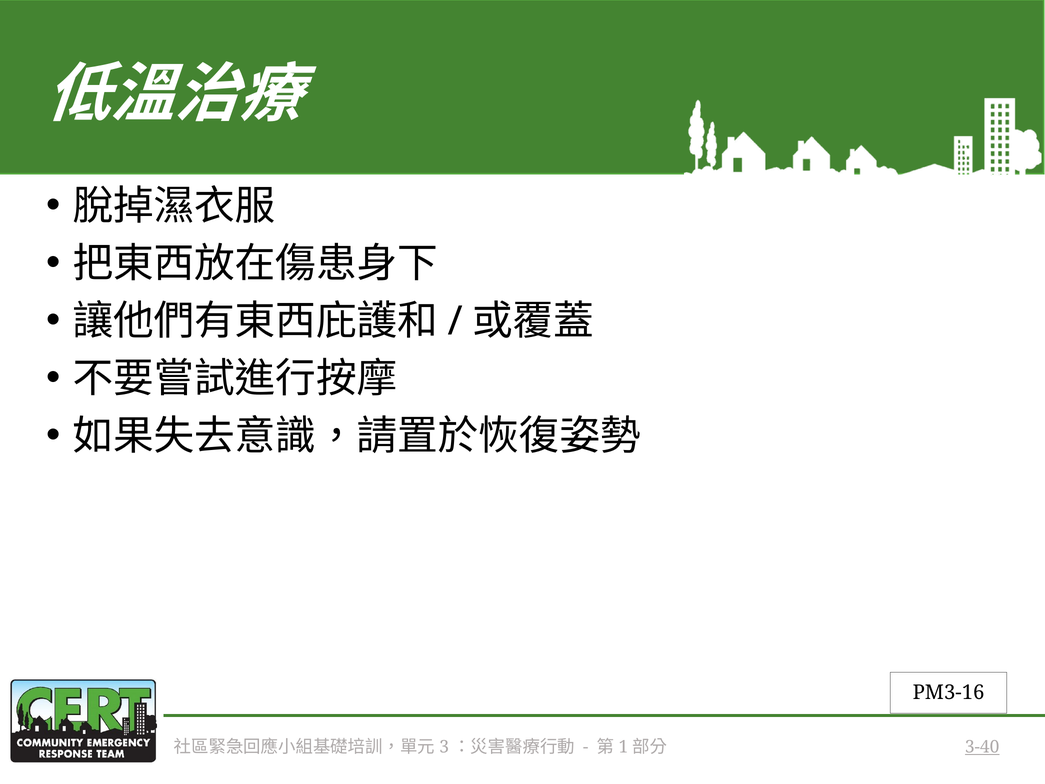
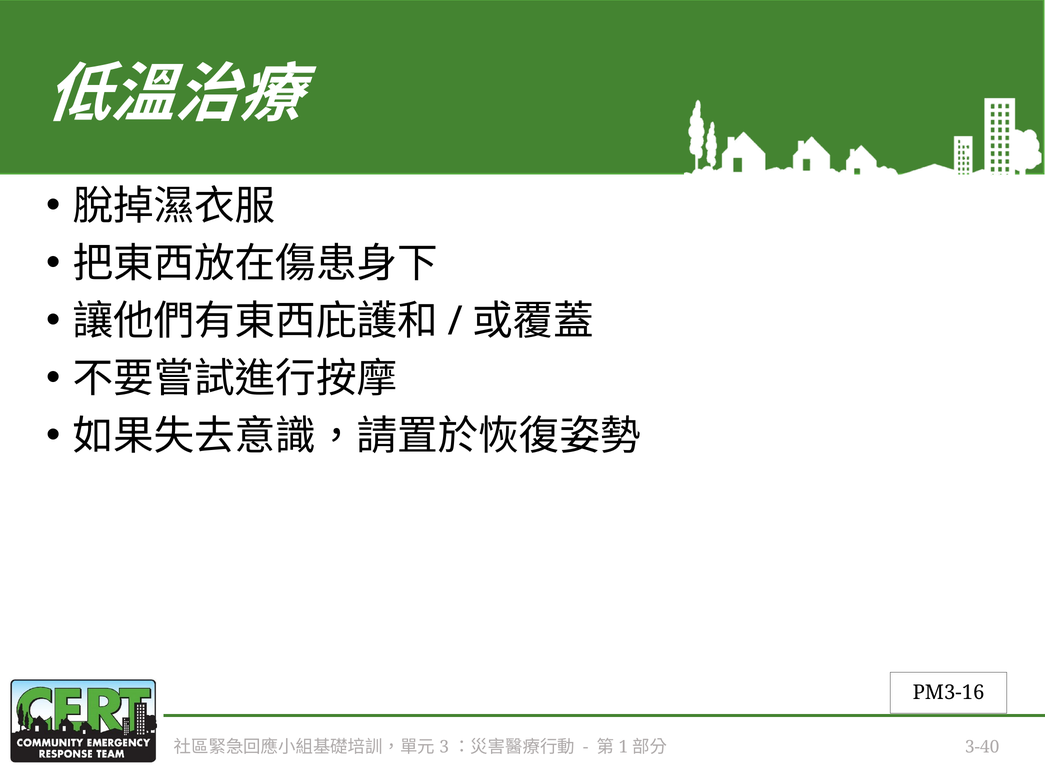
3-40 underline: present -> none (982, 747)
